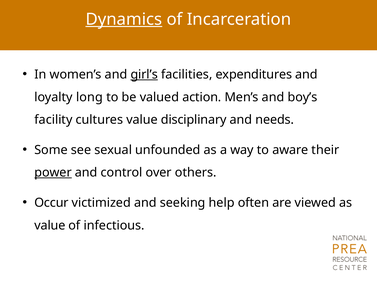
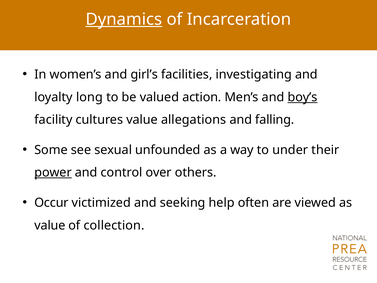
girl’s underline: present -> none (144, 74)
expenditures: expenditures -> investigating (254, 74)
boy’s underline: none -> present (302, 97)
disciplinary: disciplinary -> allegations (194, 120)
needs: needs -> falling (275, 120)
aware: aware -> under (290, 150)
infectious: infectious -> collection (114, 225)
